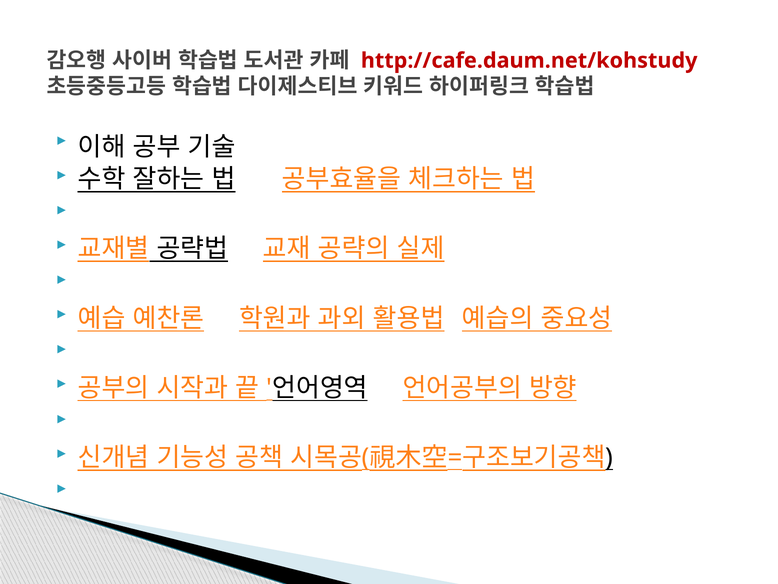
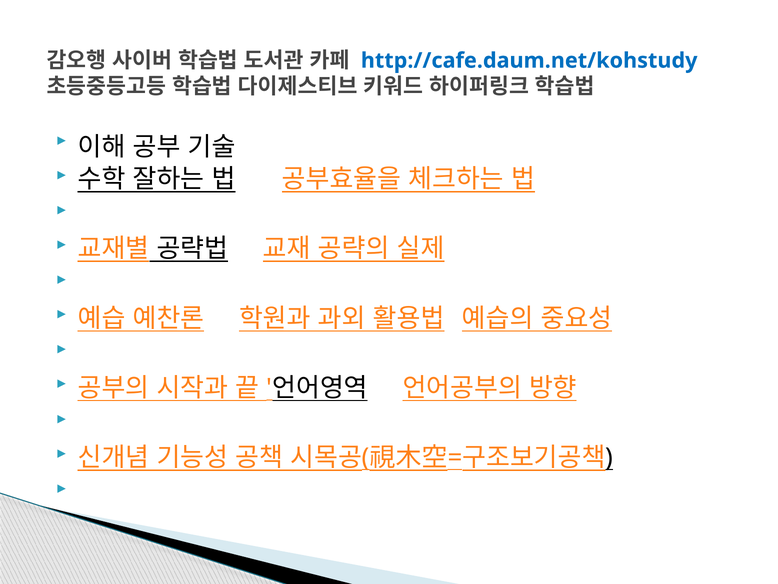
http://cafe.daum.net/kohstudy colour: red -> blue (529, 61)
